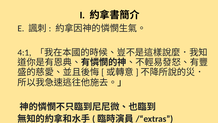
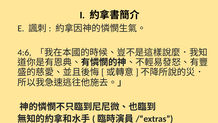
4:1: 4:1 -> 4:6 (24, 52)
